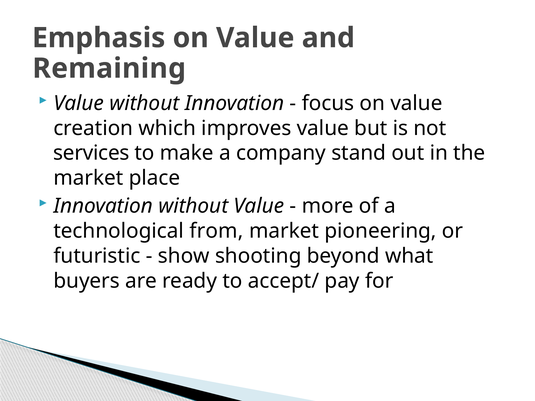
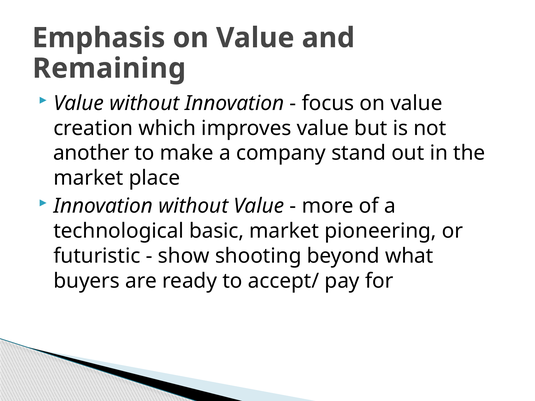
services: services -> another (91, 153)
from: from -> basic (217, 231)
